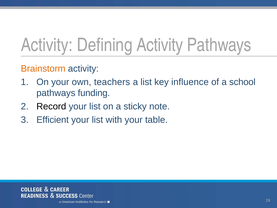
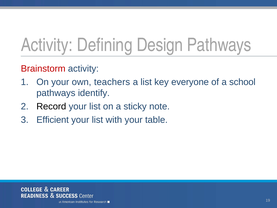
Defining Activity: Activity -> Design (160, 45)
Brainstorm colour: orange -> red (43, 68)
influence: influence -> everyone (190, 82)
funding: funding -> identify (94, 93)
